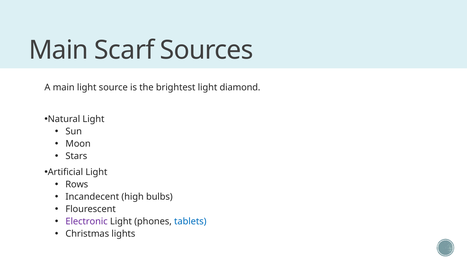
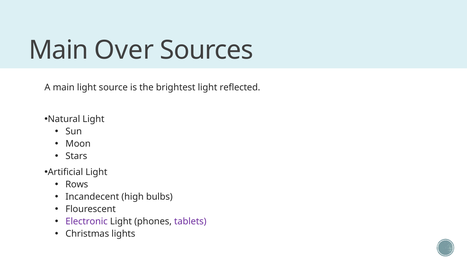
Scarf: Scarf -> Over (124, 50)
diamond: diamond -> reflected (240, 88)
tablets colour: blue -> purple (190, 221)
